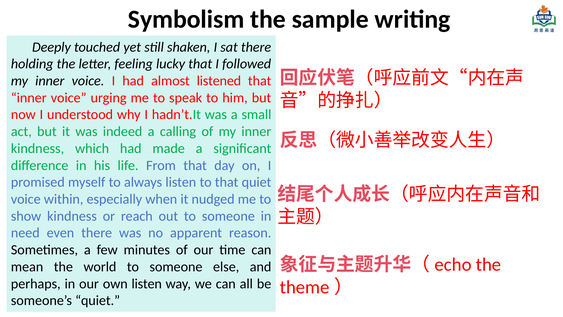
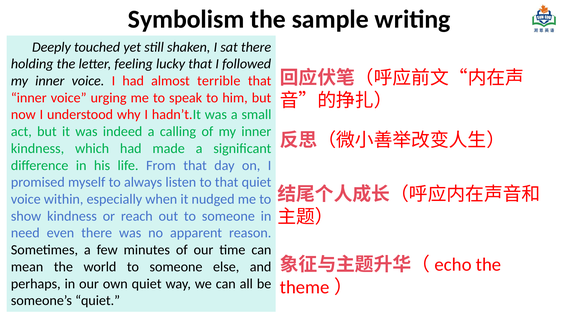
listened: listened -> terrible (219, 81)
own listen: listen -> quiet (147, 283)
